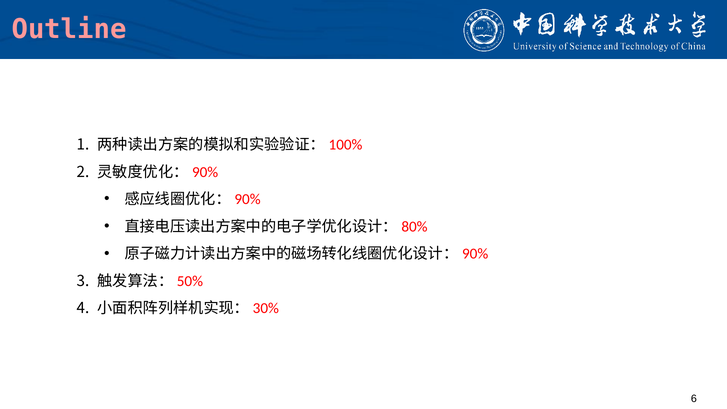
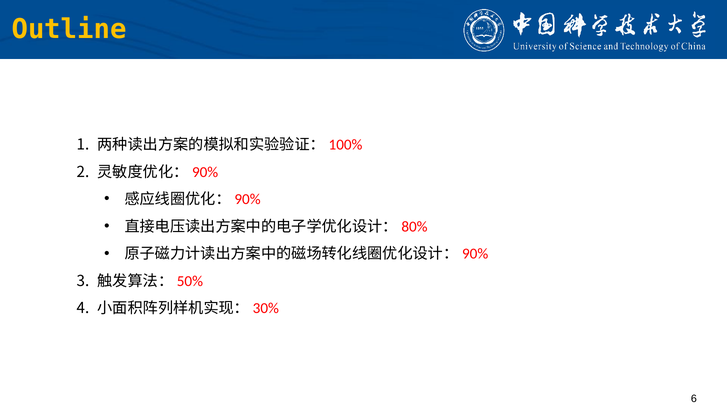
Outline colour: pink -> yellow (69, 29)
